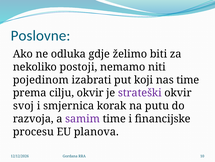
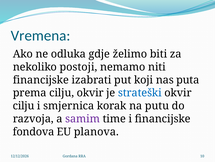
Poslovne: Poslovne -> Vremena (41, 36)
pojedinom: pojedinom -> financijske (41, 80)
nas time: time -> puta (188, 80)
strateški colour: purple -> blue (140, 92)
svoj: svoj -> cilju (24, 105)
procesu: procesu -> fondova (33, 131)
